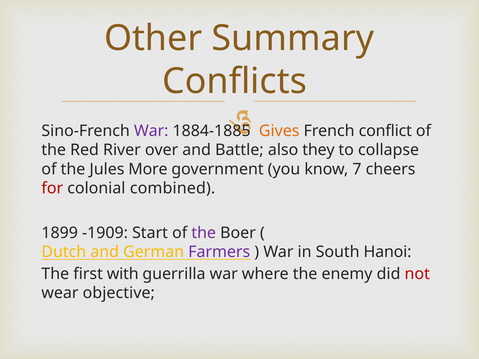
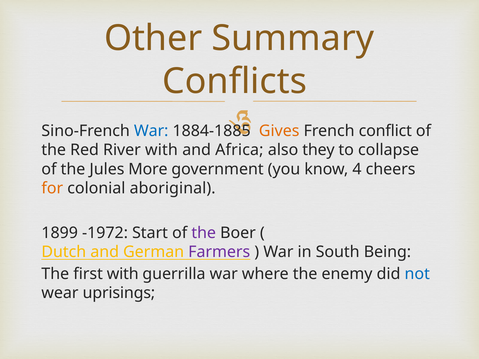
War colour: purple -> blue (151, 131)
River over: over -> with (161, 150)
Battle: Battle -> Africa (239, 150)
7: 7 -> 4 (357, 169)
for colour: red -> orange (52, 188)
combined: combined -> aboriginal (173, 188)
-1909: -1909 -> -1972 (105, 233)
Hanoi: Hanoi -> Being (387, 252)
not colour: red -> blue (417, 274)
objective: objective -> uprisings (119, 293)
